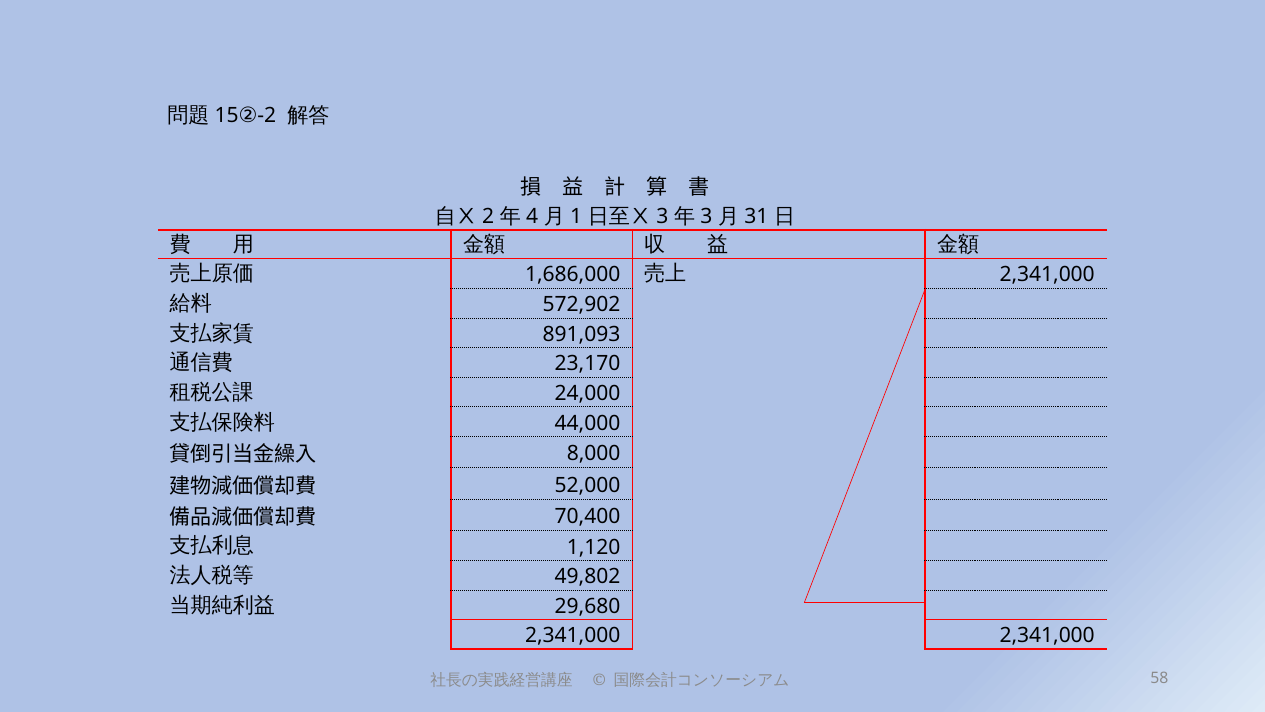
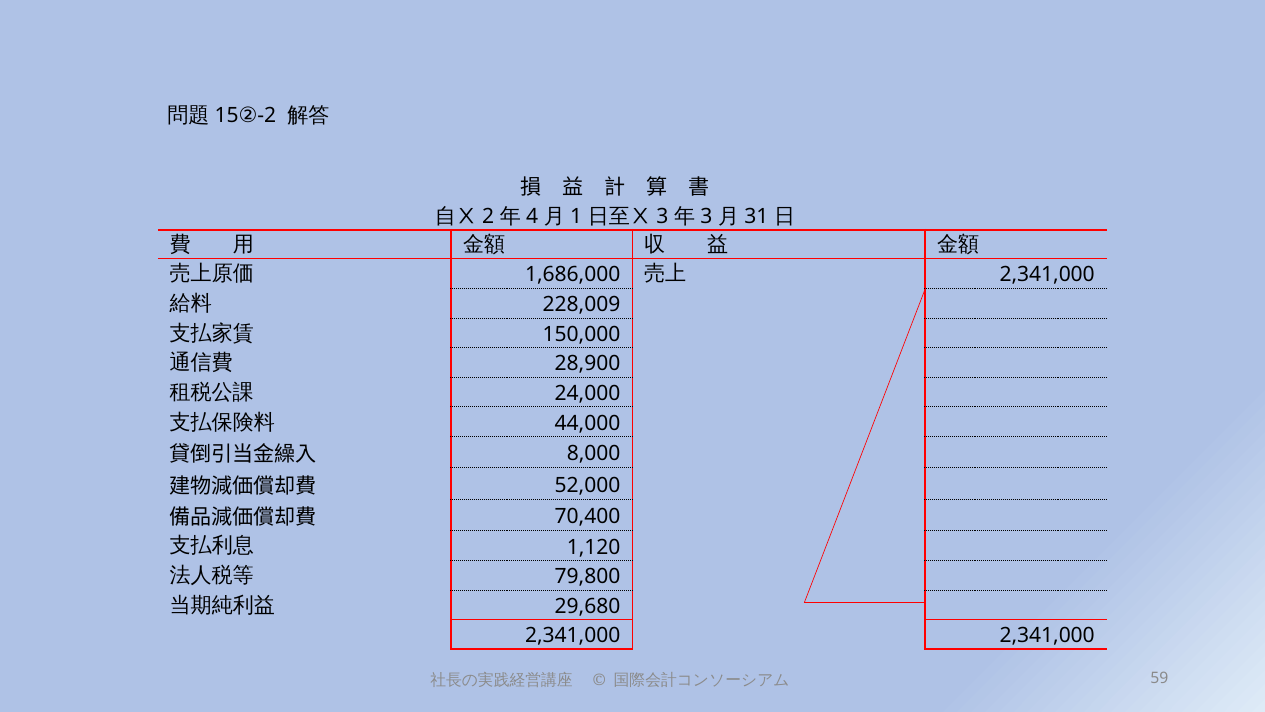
572,902: 572,902 -> 228,009 (582, 304)
891,093: 891,093 -> 150,000 (582, 334)
23,170: 23,170 -> 28,900 (588, 364)
49,802: 49,802 -> 79,800 (588, 576)
58: 58 -> 59 (1160, 678)
